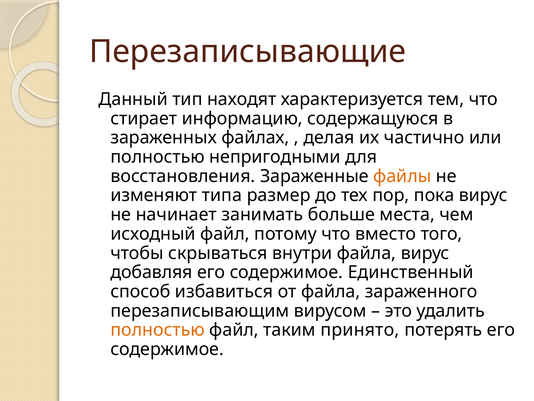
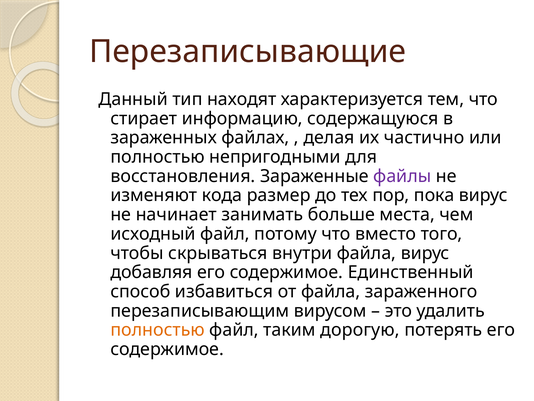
файлы colour: orange -> purple (402, 176)
типа: типа -> кода (222, 195)
принято: принято -> дорогую (360, 330)
